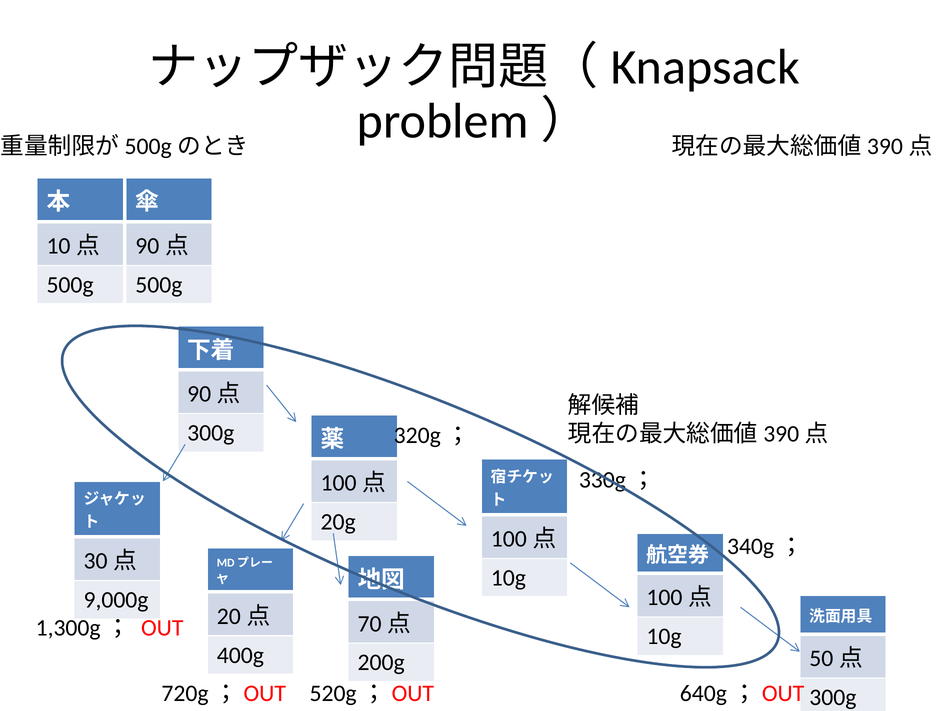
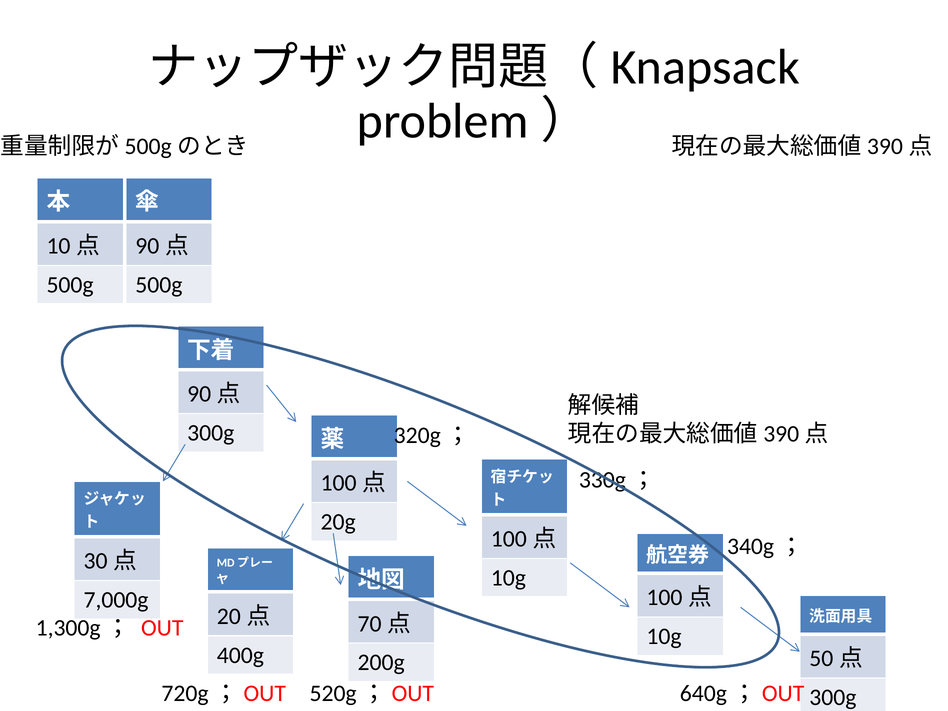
9,000g: 9,000g -> 7,000g (116, 600)
